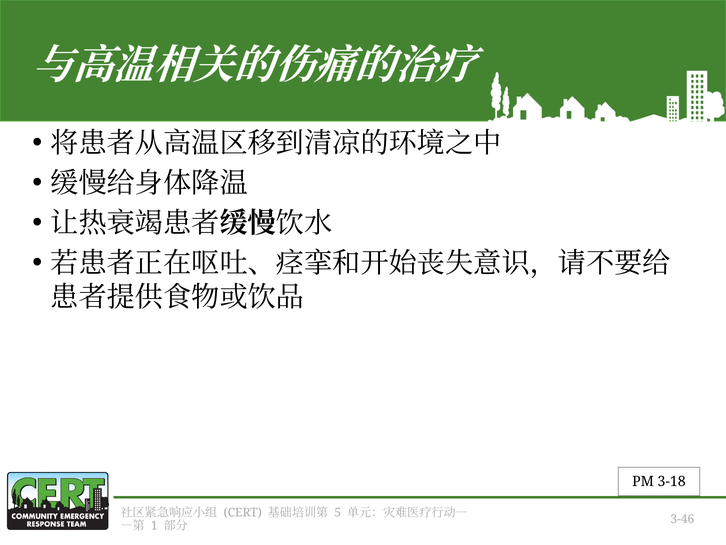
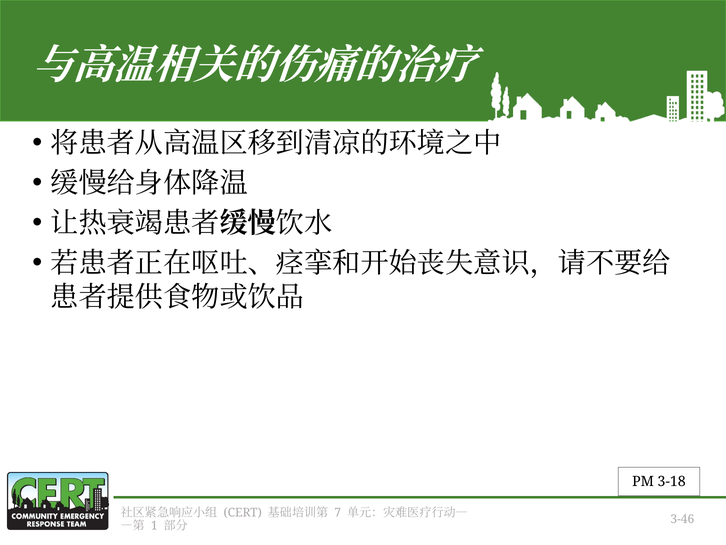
5: 5 -> 7 (338, 512)
